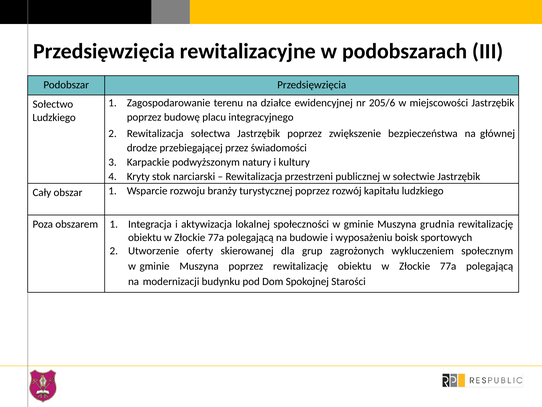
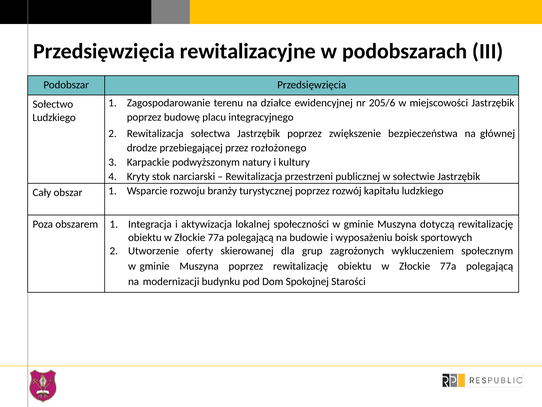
świadomości: świadomości -> rozłożonego (279, 148)
grudnia: grudnia -> dotyczą (437, 224)
